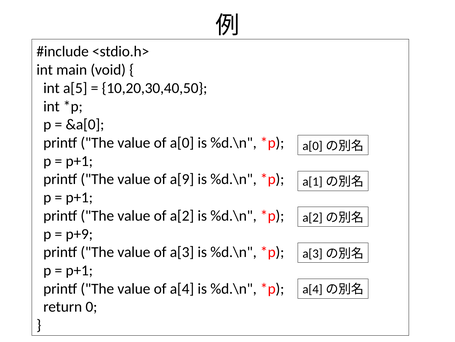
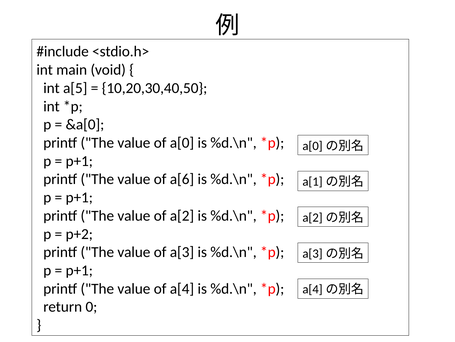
a[9: a[9 -> a[6 (182, 179)
p+9: p+9 -> p+2 (79, 233)
